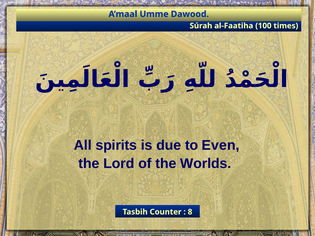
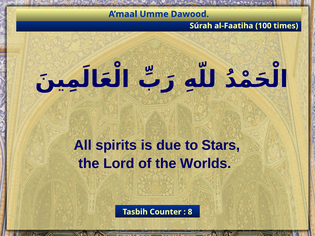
Even: Even -> Stars (221, 146)
